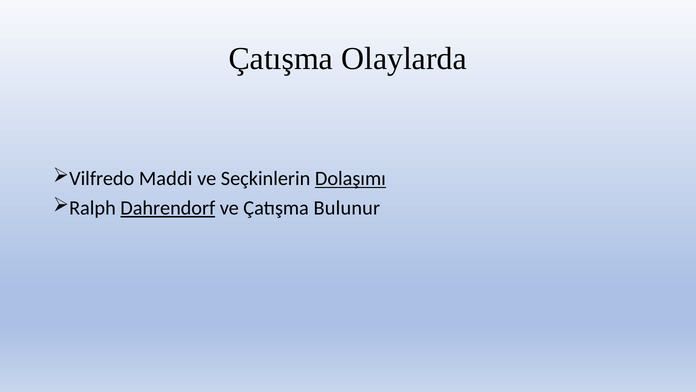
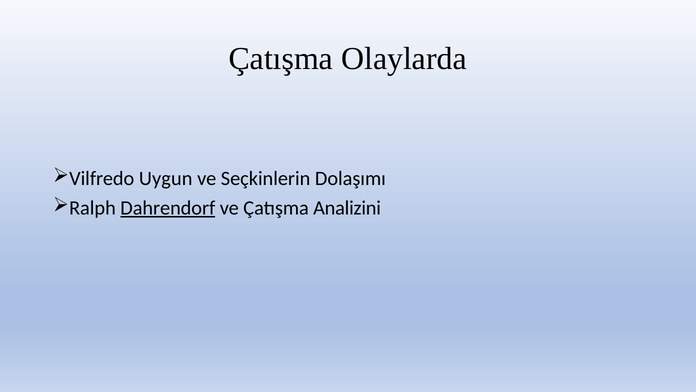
Maddi: Maddi -> Uygun (166, 178)
Dolaşımı underline: present -> none (350, 178)
Bulunur: Bulunur -> Analizini (347, 208)
